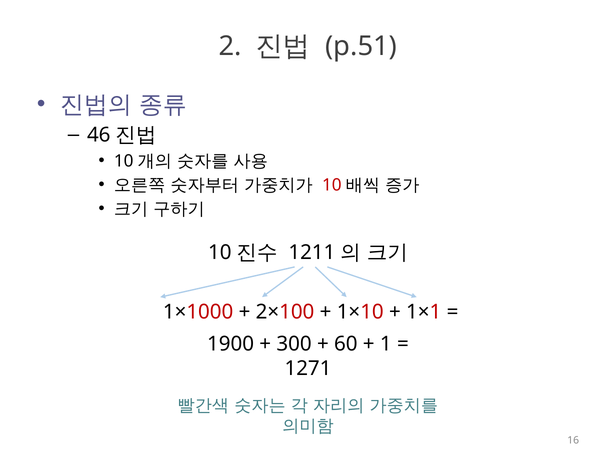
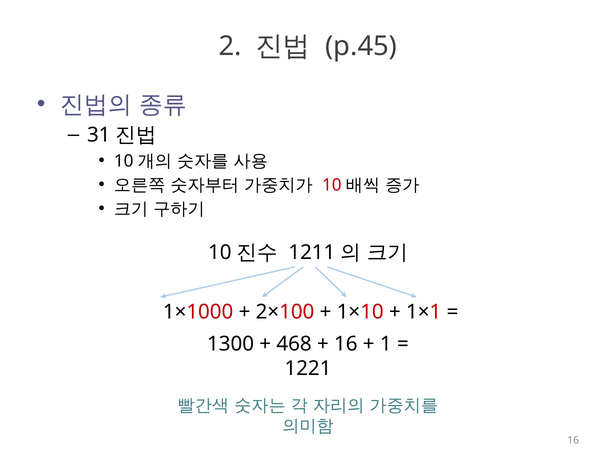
p.51: p.51 -> p.45 (361, 46)
46: 46 -> 31 (99, 135)
1900: 1900 -> 1300 (231, 344)
300: 300 -> 468 (294, 344)
60: 60 -> 16 (346, 344)
1271: 1271 -> 1221 (308, 369)
